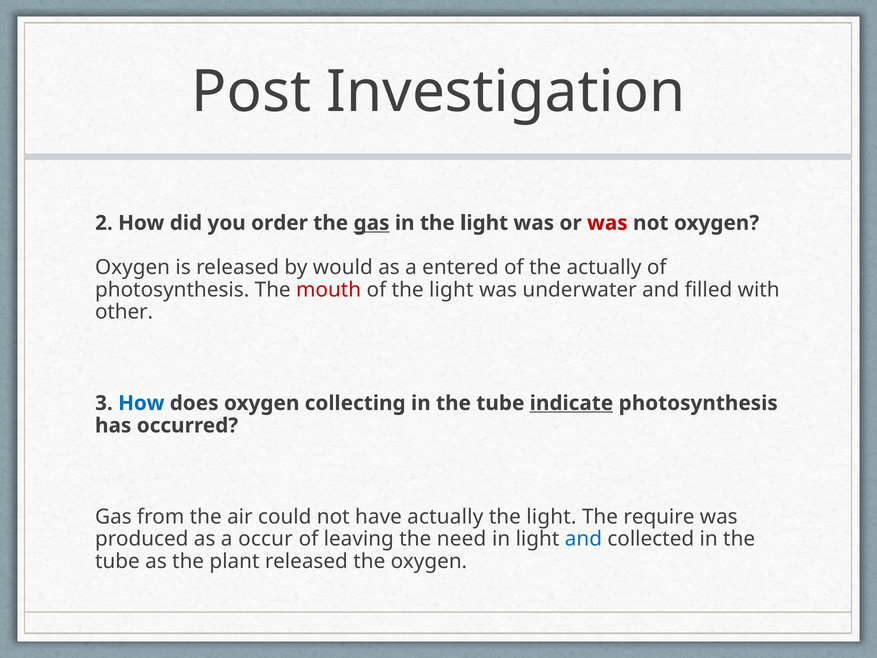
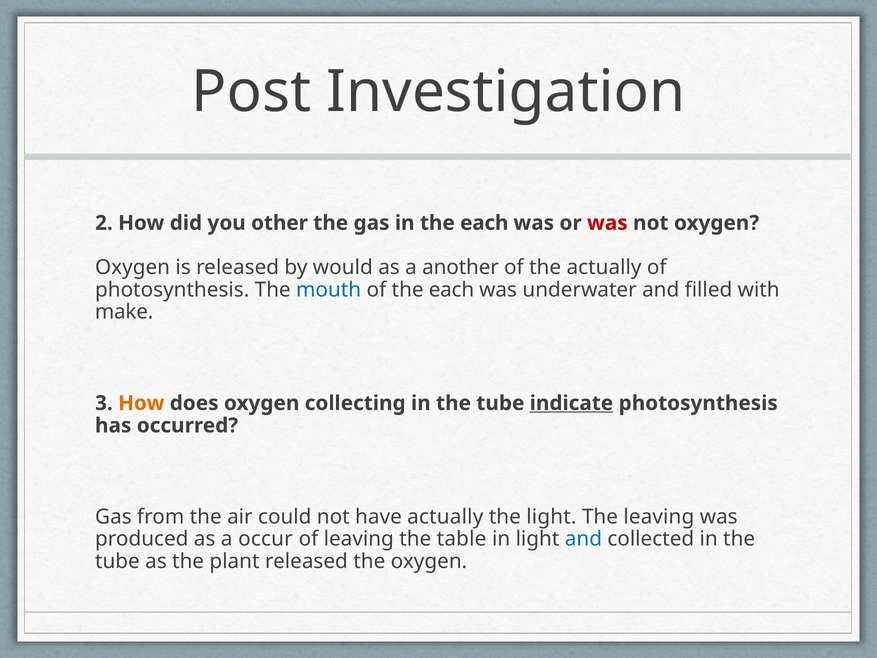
order: order -> other (280, 223)
gas underline: present -> none (372, 223)
in the light: light -> each (484, 223)
entered: entered -> another (461, 267)
mouth colour: red -> blue (329, 290)
of the light: light -> each (451, 290)
other: other -> make (124, 312)
How colour: blue -> orange (141, 403)
The require: require -> leaving (659, 516)
need: need -> table (462, 539)
